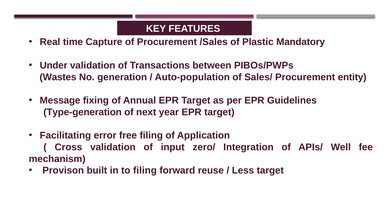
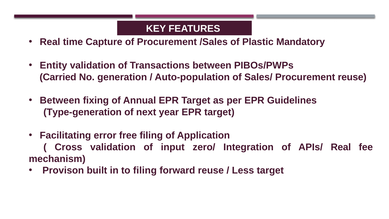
Under: Under -> Entity (53, 65)
Wastes: Wastes -> Carried (58, 77)
Procurement entity: entity -> reuse (352, 77)
Message: Message -> Between (60, 100)
APIs/ Well: Well -> Real (341, 147)
